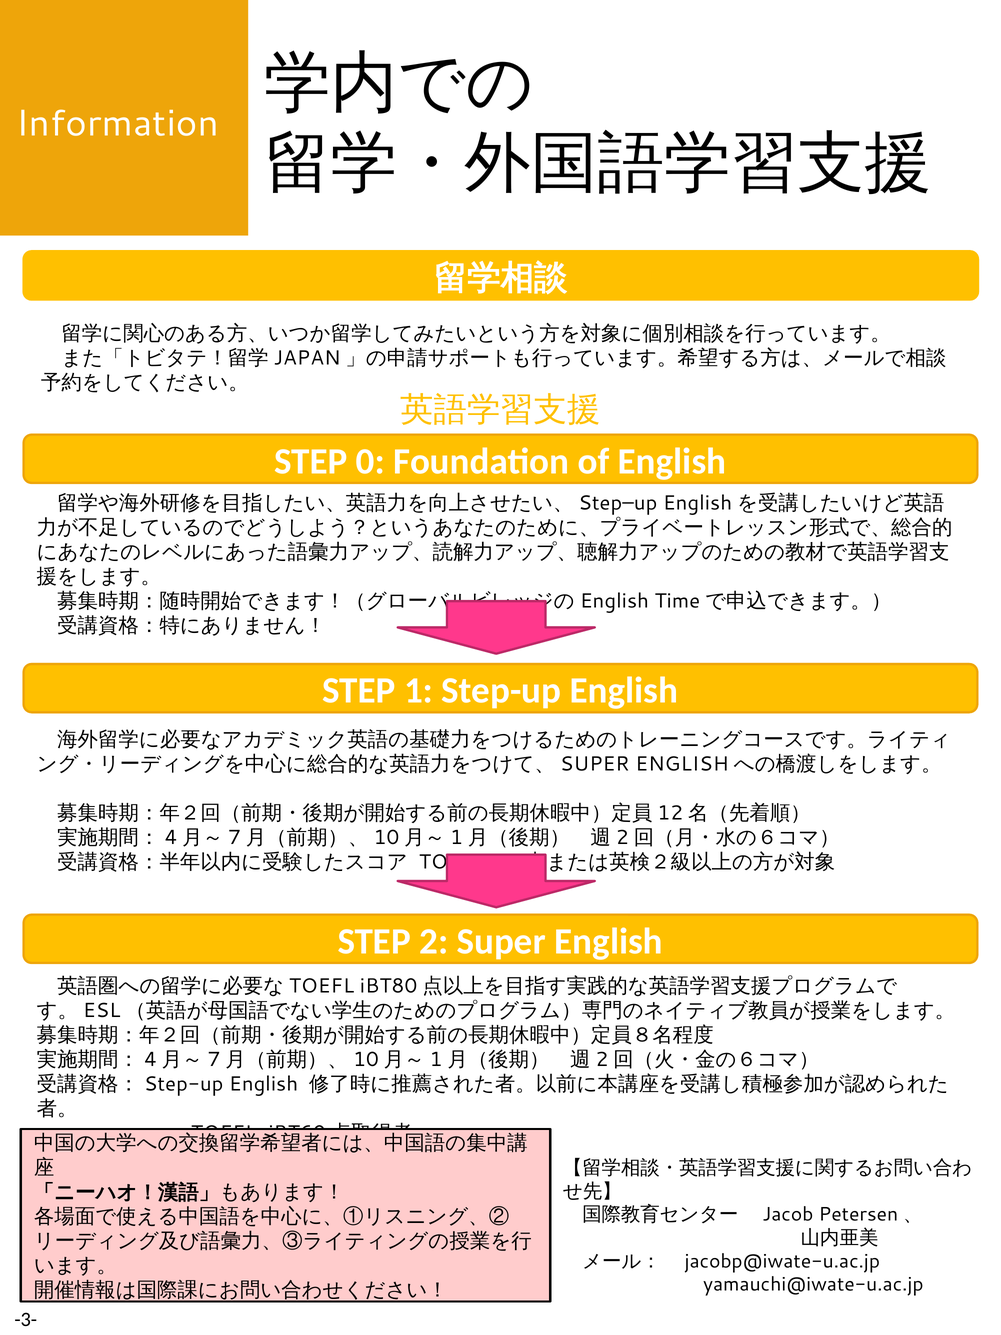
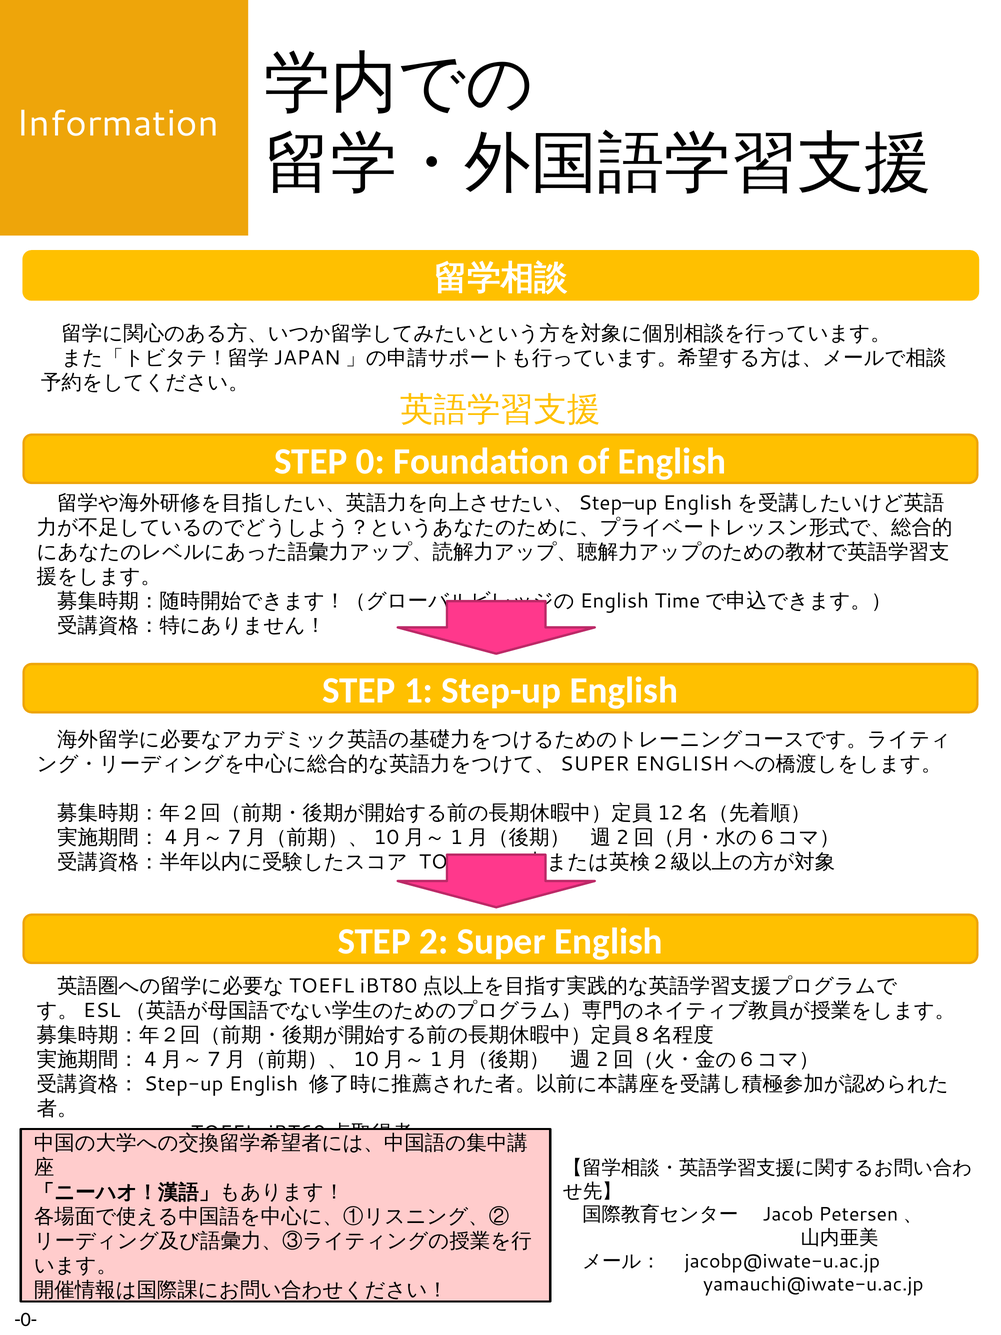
-3-: -3- -> -0- (26, 1319)
